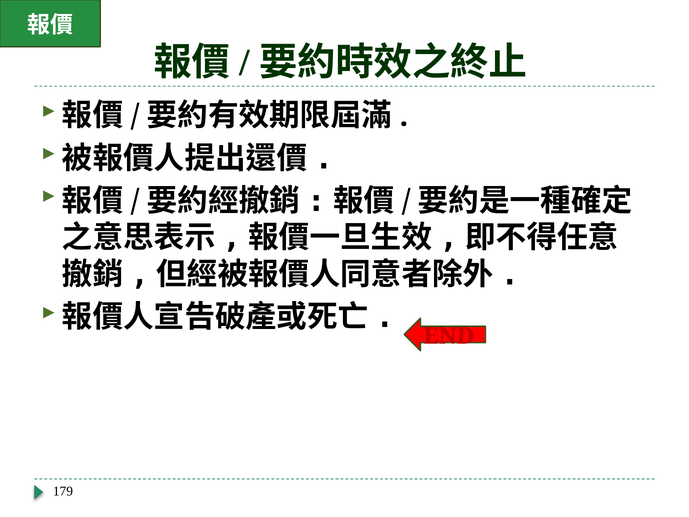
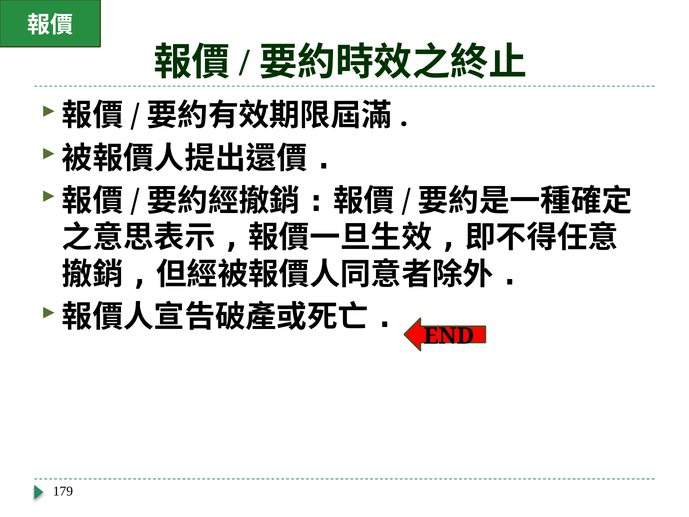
END colour: red -> black (449, 336)
